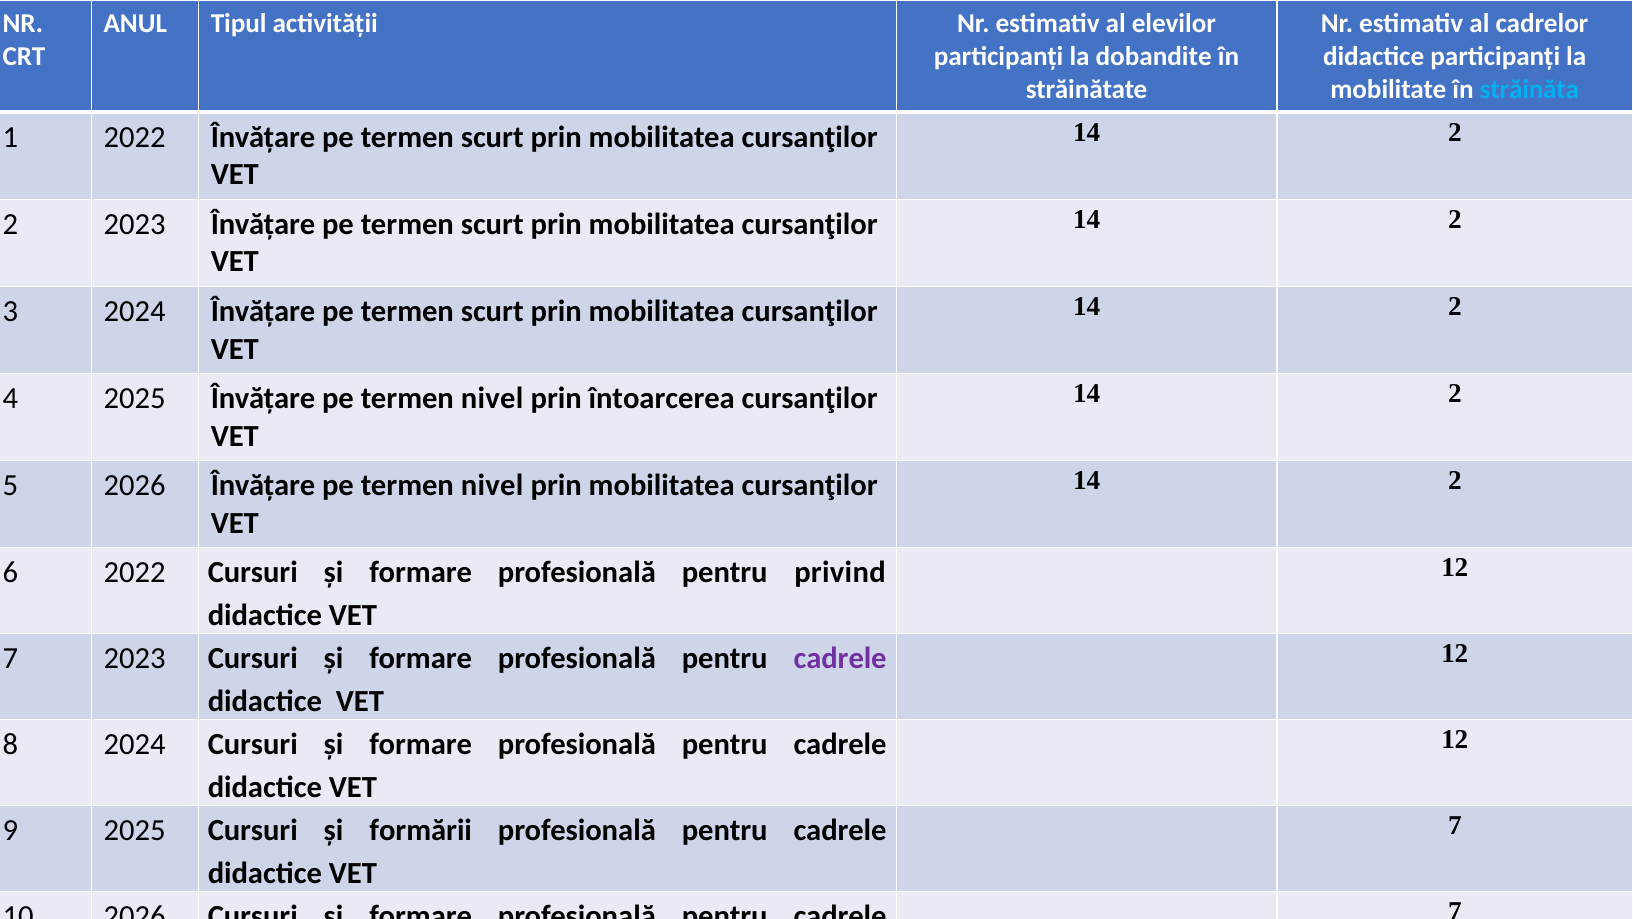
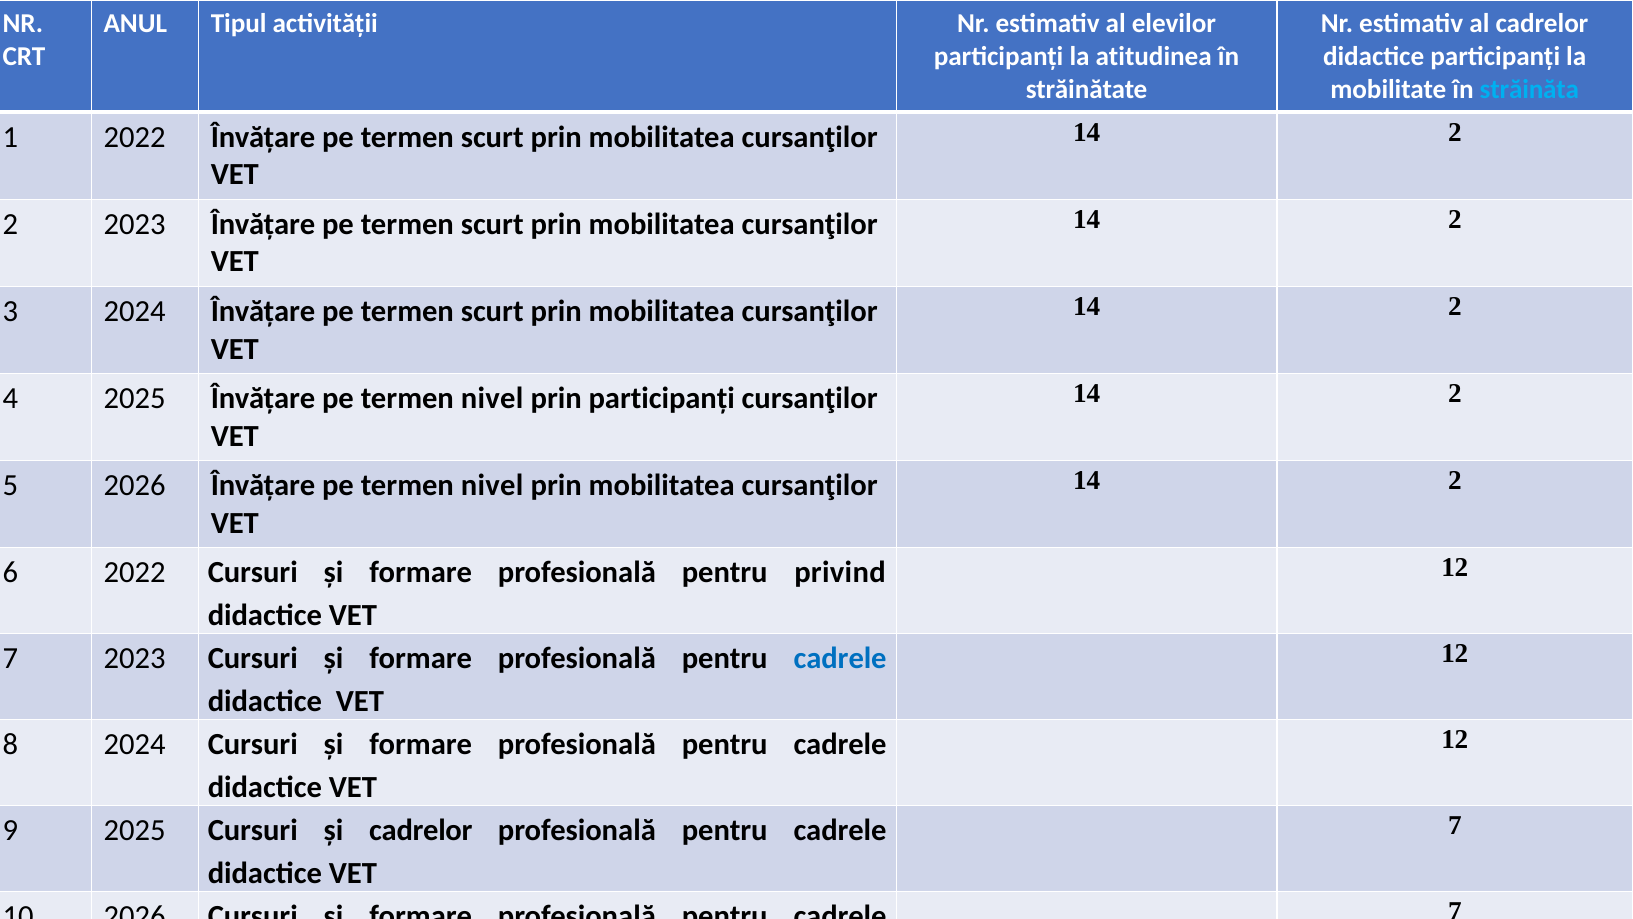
dobandite: dobandite -> atitudinea (1154, 56)
prin întoarcerea: întoarcerea -> participanți (662, 398)
cadrele colour: purple -> blue (840, 658)
și formării: formării -> cadrelor (421, 830)
